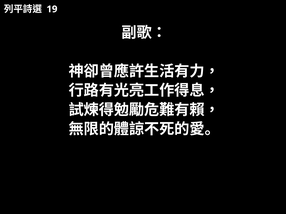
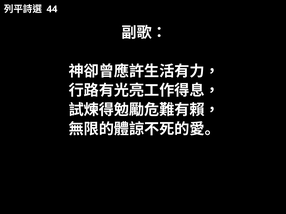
19: 19 -> 44 (52, 9)
